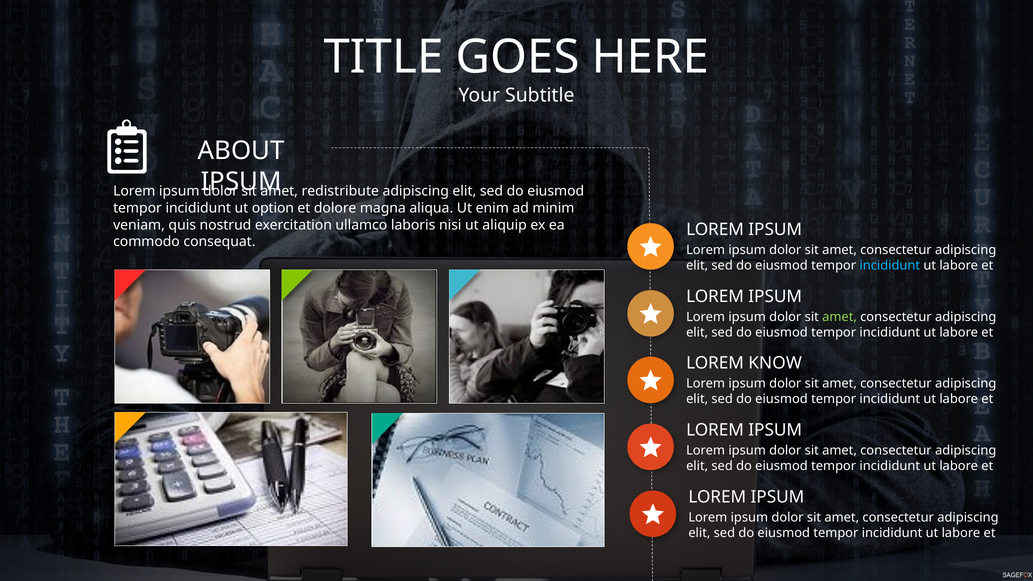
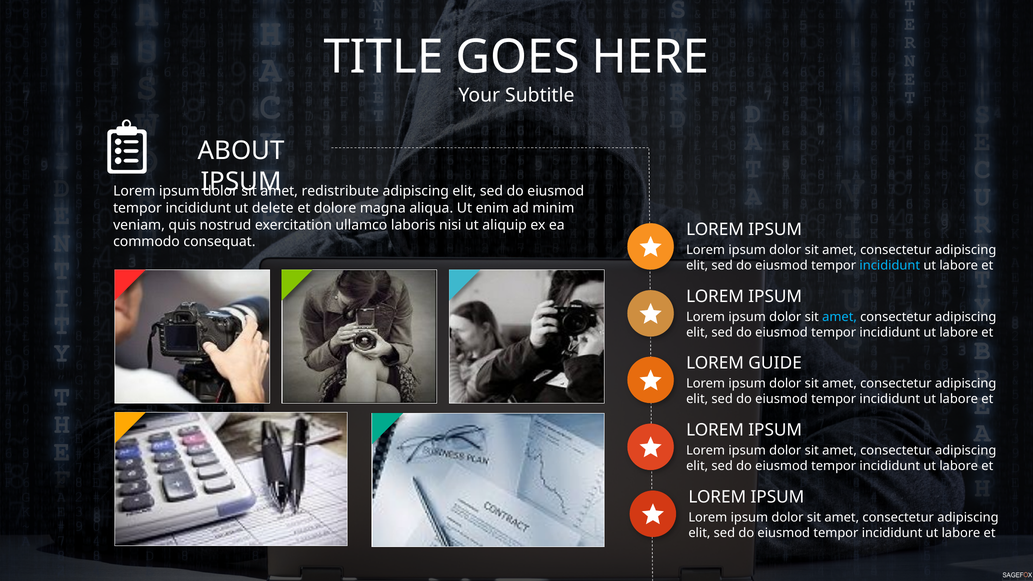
option: option -> delete (273, 208)
amet colour: light green -> light blue (840, 317)
KNOW: KNOW -> GUIDE (775, 363)
